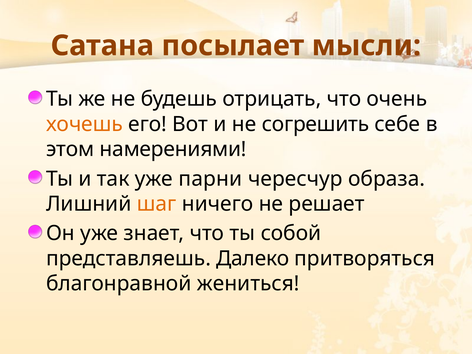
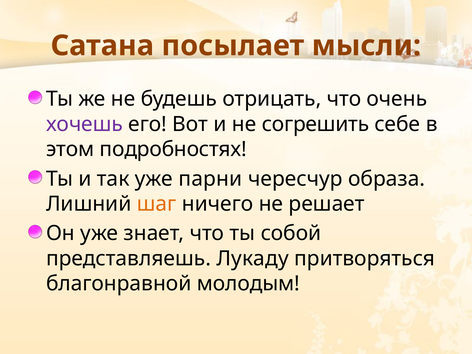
хочешь colour: orange -> purple (84, 124)
намерениями: намерениями -> подробностях (173, 149)
Далеко: Далеко -> Лукаду (253, 258)
жениться: жениться -> молодым (248, 284)
